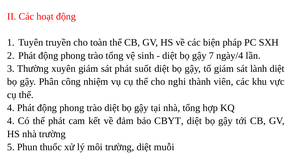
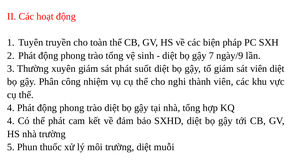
ngày/4: ngày/4 -> ngày/9 (230, 56)
sát lành: lành -> viên (259, 69)
CBYT: CBYT -> SXHD (169, 121)
